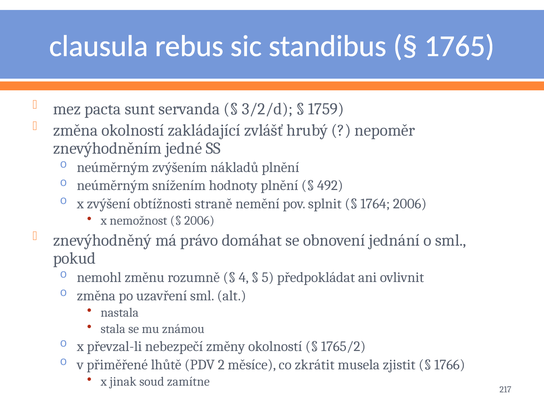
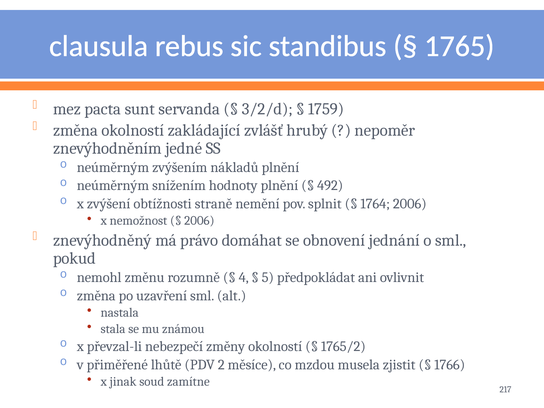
zkrátit: zkrátit -> mzdou (315, 365)
